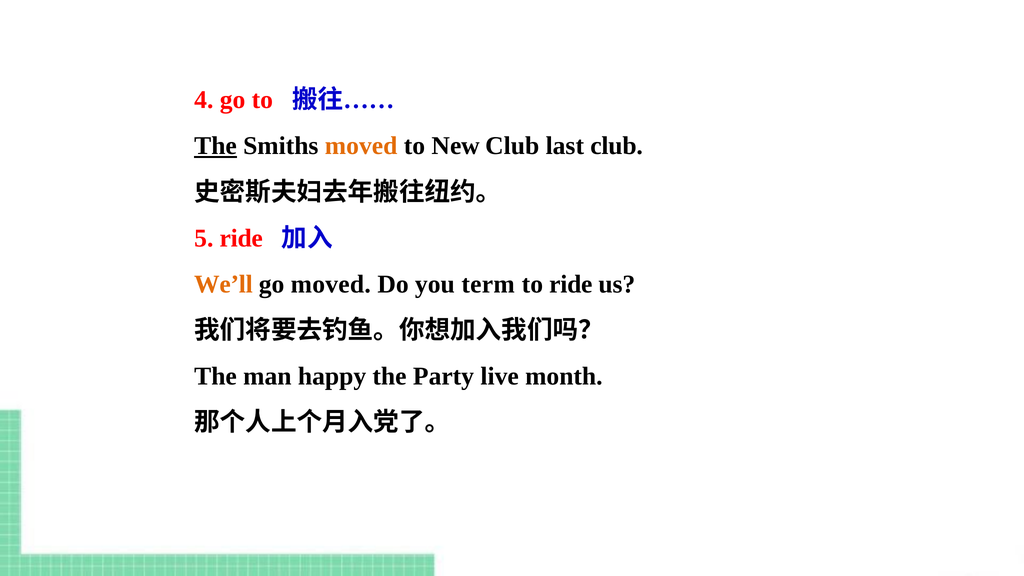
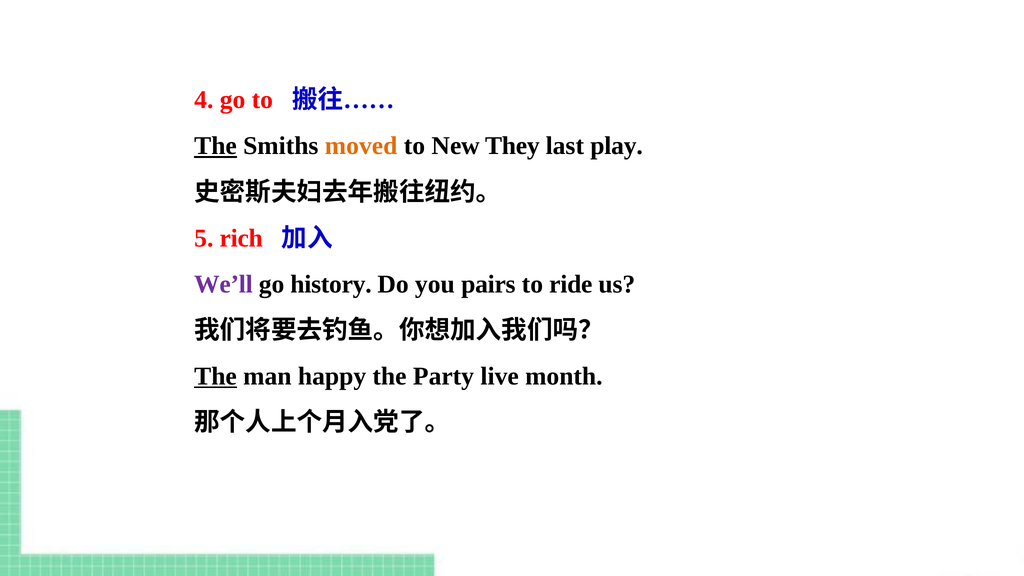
New Club: Club -> They (512, 146)
last club: club -> play (617, 146)
5 ride: ride -> rich (241, 238)
We’ll colour: orange -> purple (223, 284)
go moved: moved -> history (331, 284)
term: term -> pairs (488, 284)
The underline: none -> present (216, 376)
